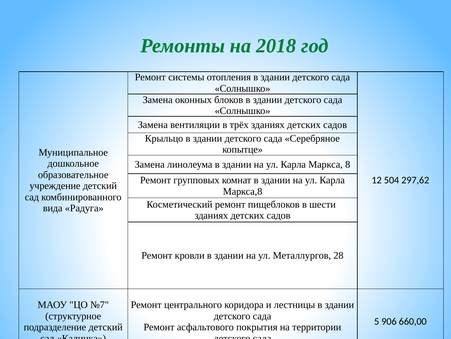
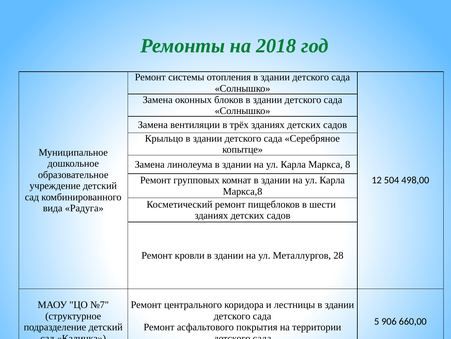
297,62: 297,62 -> 498,00 (415, 180)
